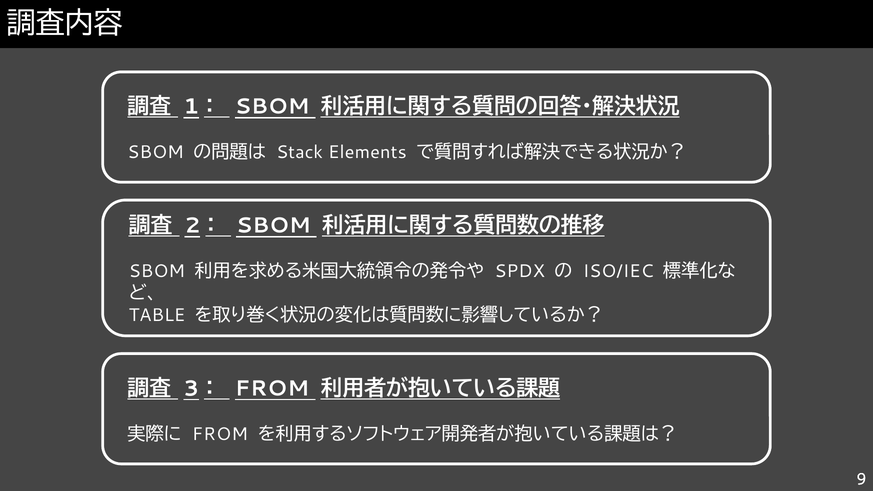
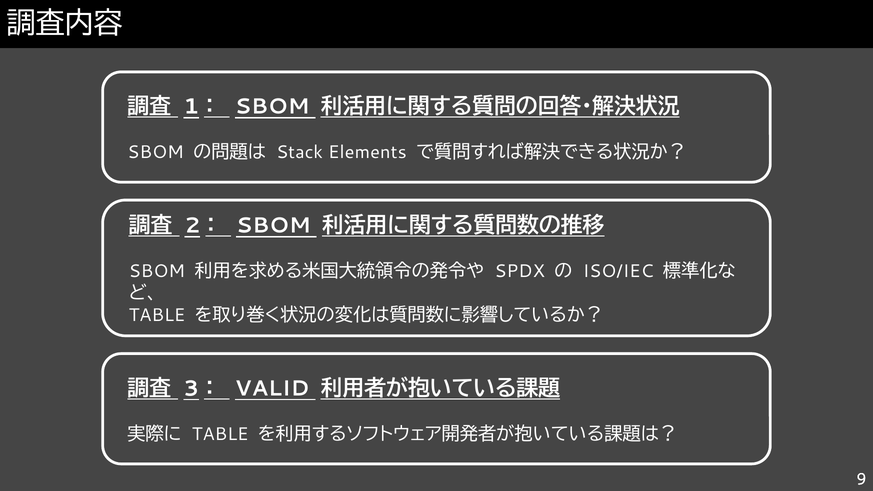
FROM: FROM -> VALID (272, 388)
FROM: FROM -> TABLE (220, 434)
